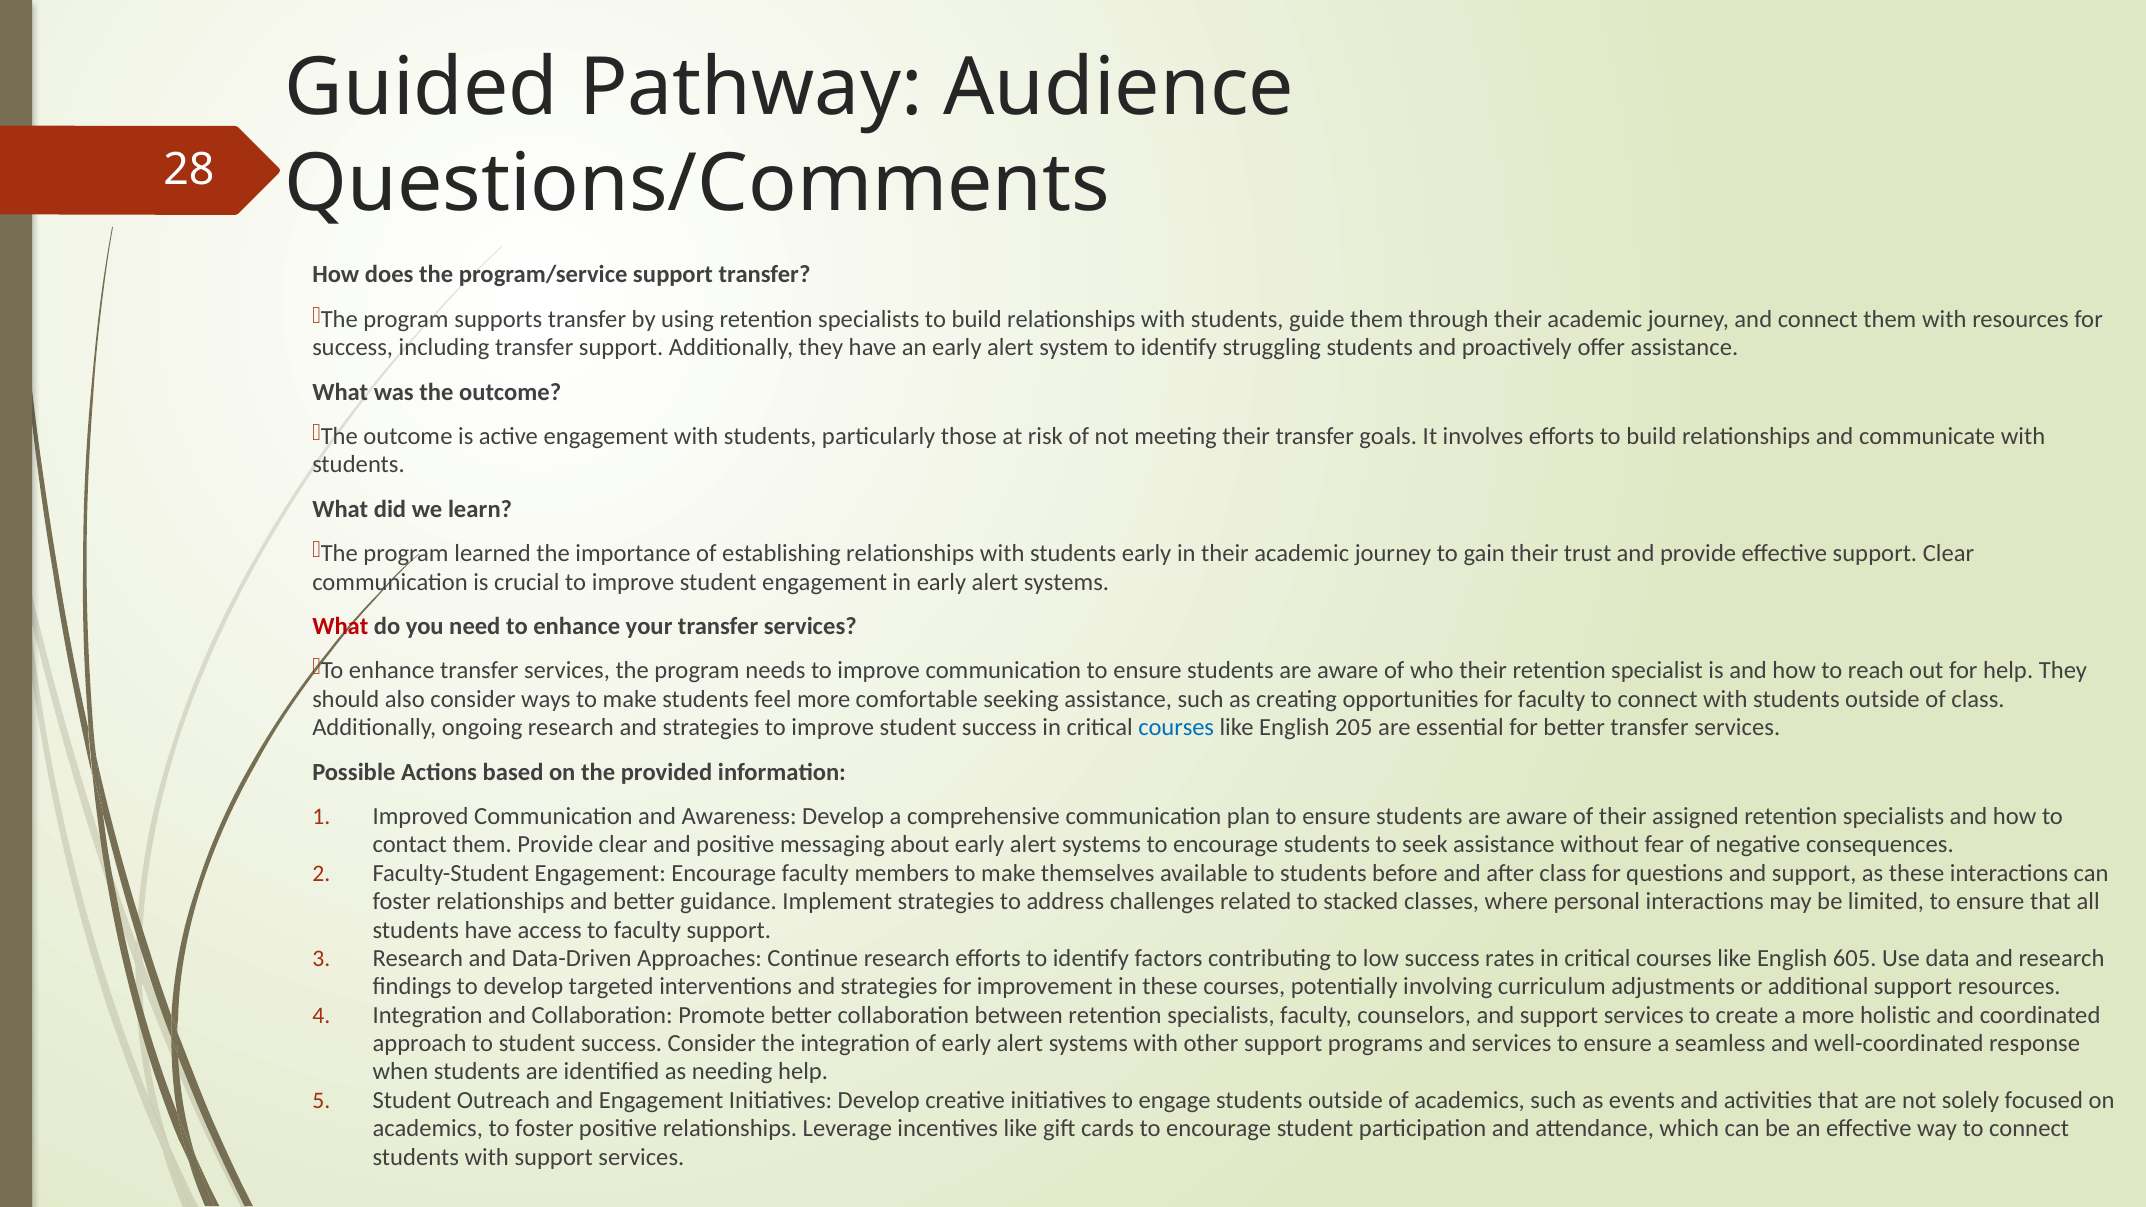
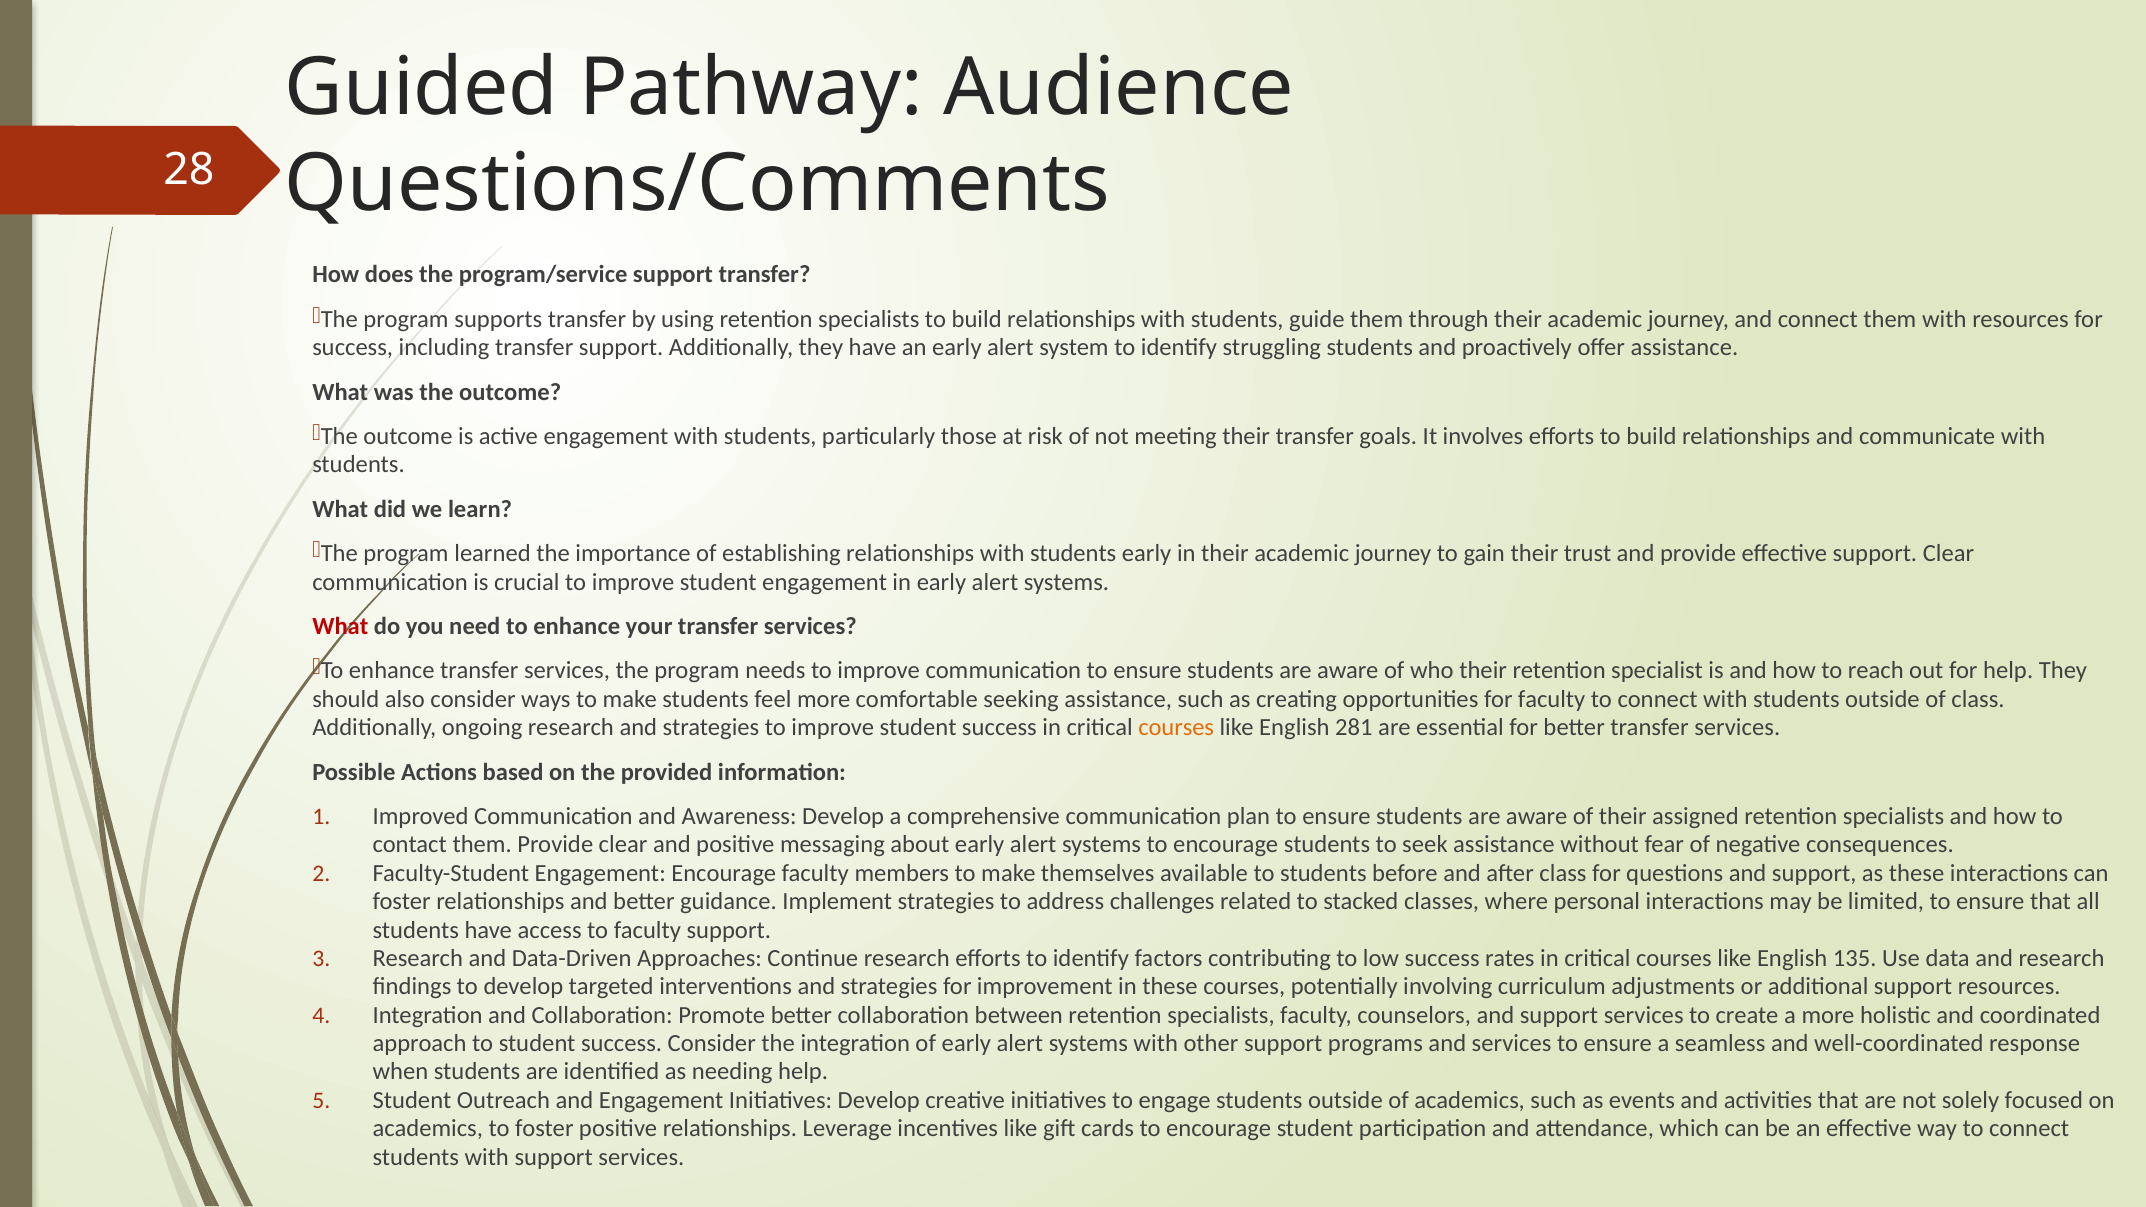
courses colour: blue -> orange (1176, 728)
205: 205 -> 281 (1354, 728)
605: 605 -> 135 (1855, 958)
